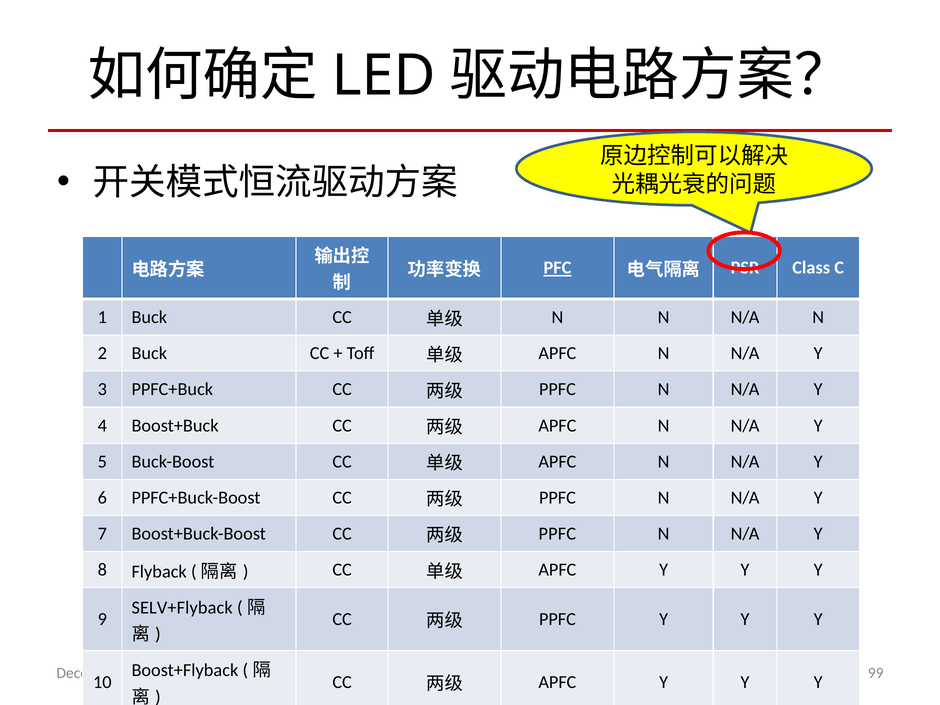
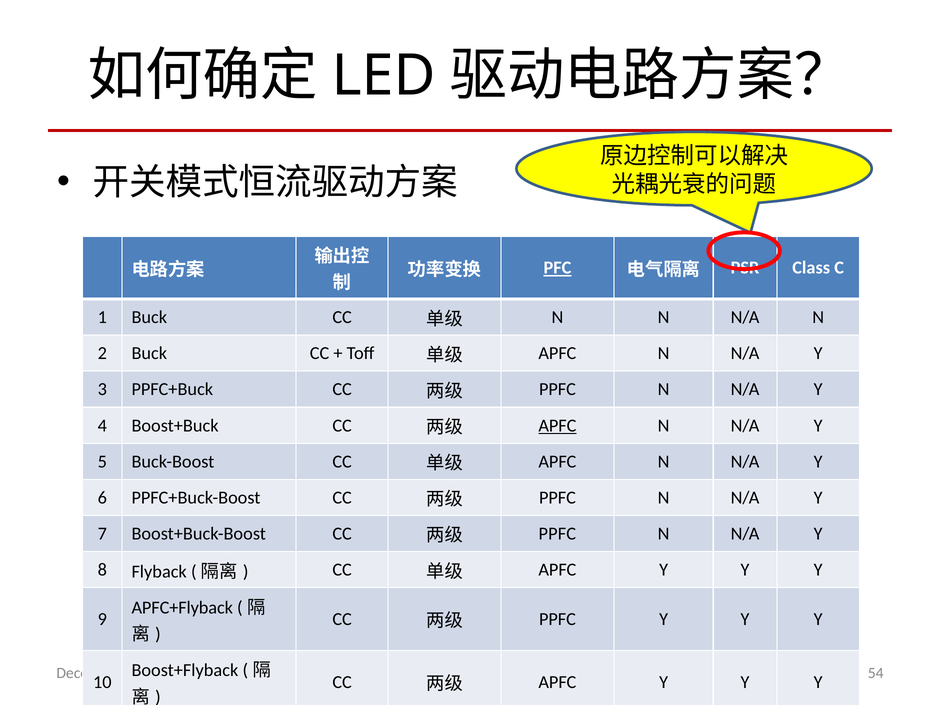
APFC underline: none -> present (557, 426)
SELV+Flyback: SELV+Flyback -> APFC+Flyback (182, 608)
99: 99 -> 54 (876, 673)
